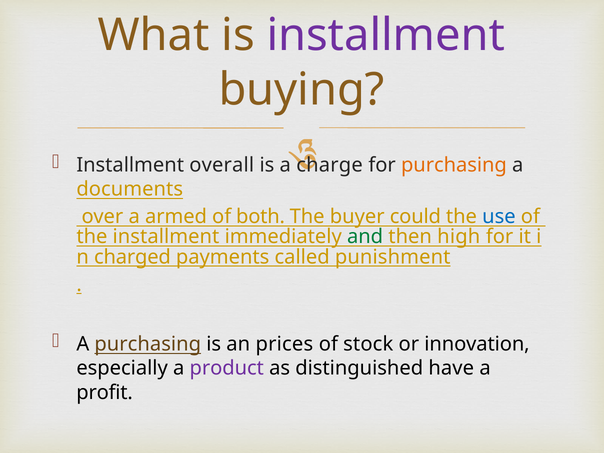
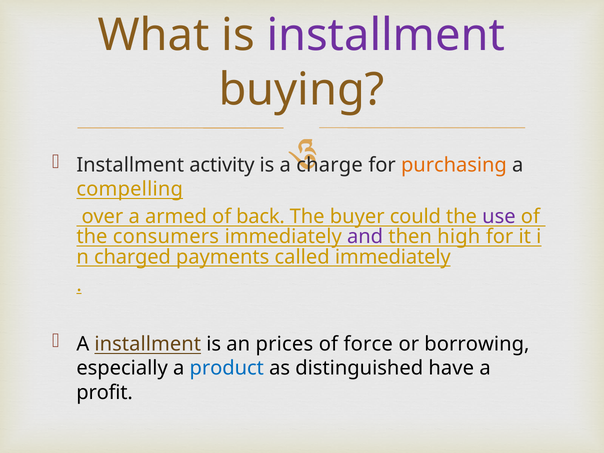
overall: overall -> activity (222, 165)
documents: documents -> compelling (130, 189)
both: both -> back (261, 217)
use colour: blue -> purple (499, 217)
the installment: installment -> consumers (166, 237)
and colour: green -> purple (365, 237)
called punishment: punishment -> immediately (393, 257)
A purchasing: purchasing -> installment (148, 344)
stock: stock -> force (368, 344)
innovation: innovation -> borrowing (477, 344)
product colour: purple -> blue (227, 368)
